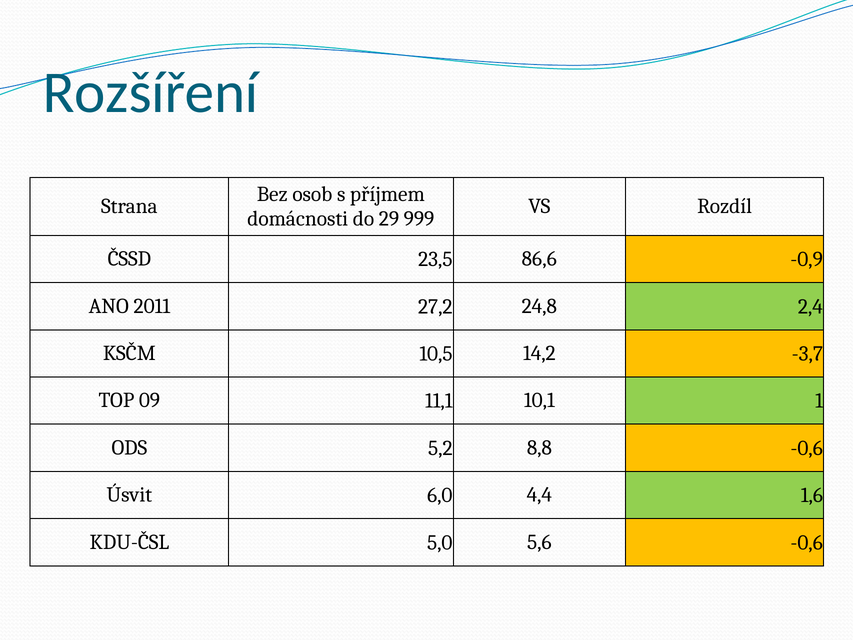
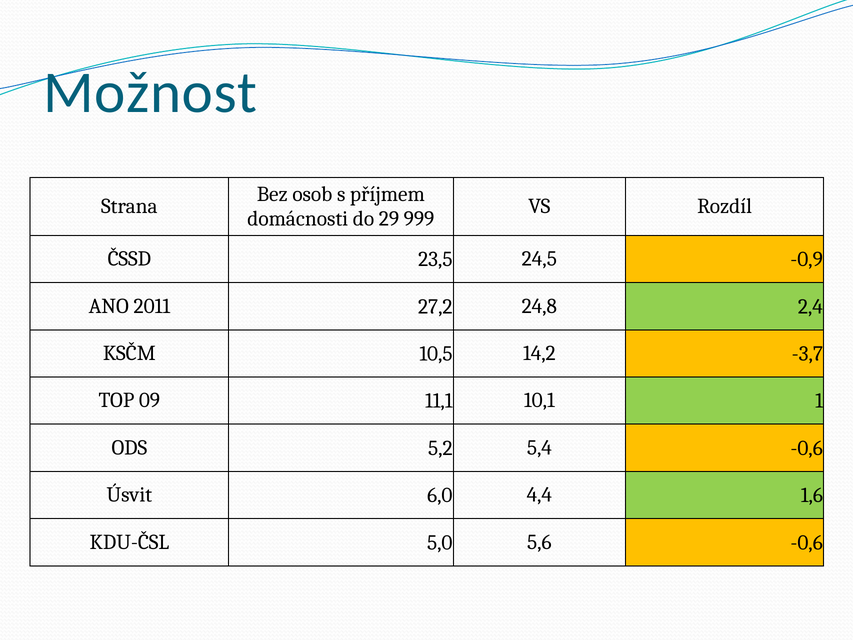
Rozšíření: Rozšíření -> Možnost (150, 93)
86,6: 86,6 -> 24,5 (539, 259)
8,8: 8,8 -> 5,4 (539, 447)
